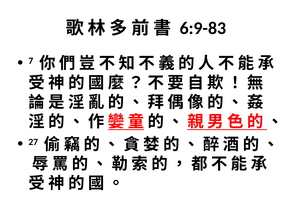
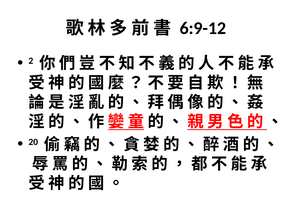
6:9-83: 6:9-83 -> 6:9-12 (203, 28)
7: 7 -> 2 (31, 61)
27: 27 -> 20 (33, 142)
